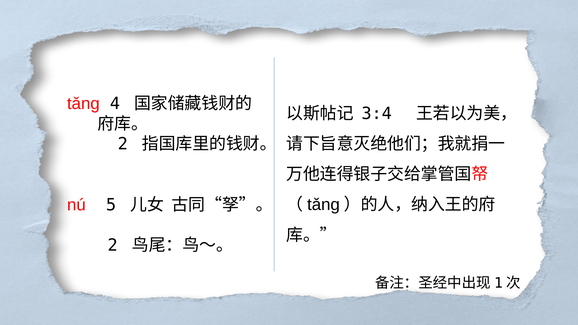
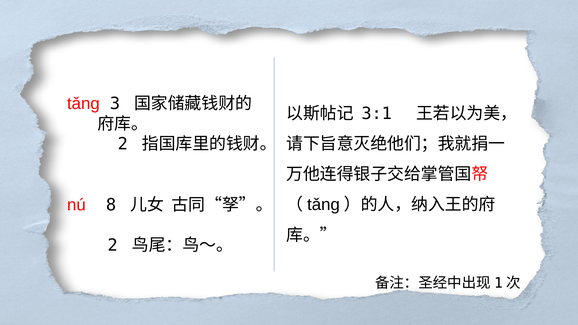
4: 4 -> 3 (115, 104)
3:4: 3:4 -> 3:1 (377, 114)
5: 5 -> 8 (111, 205)
